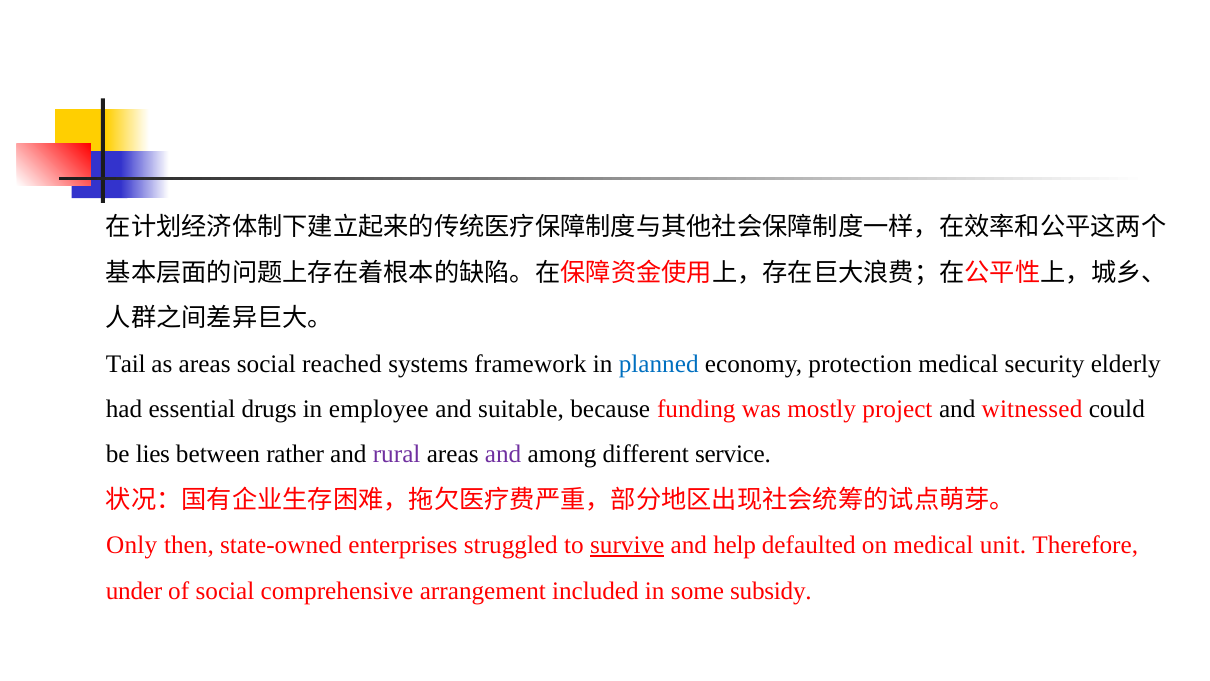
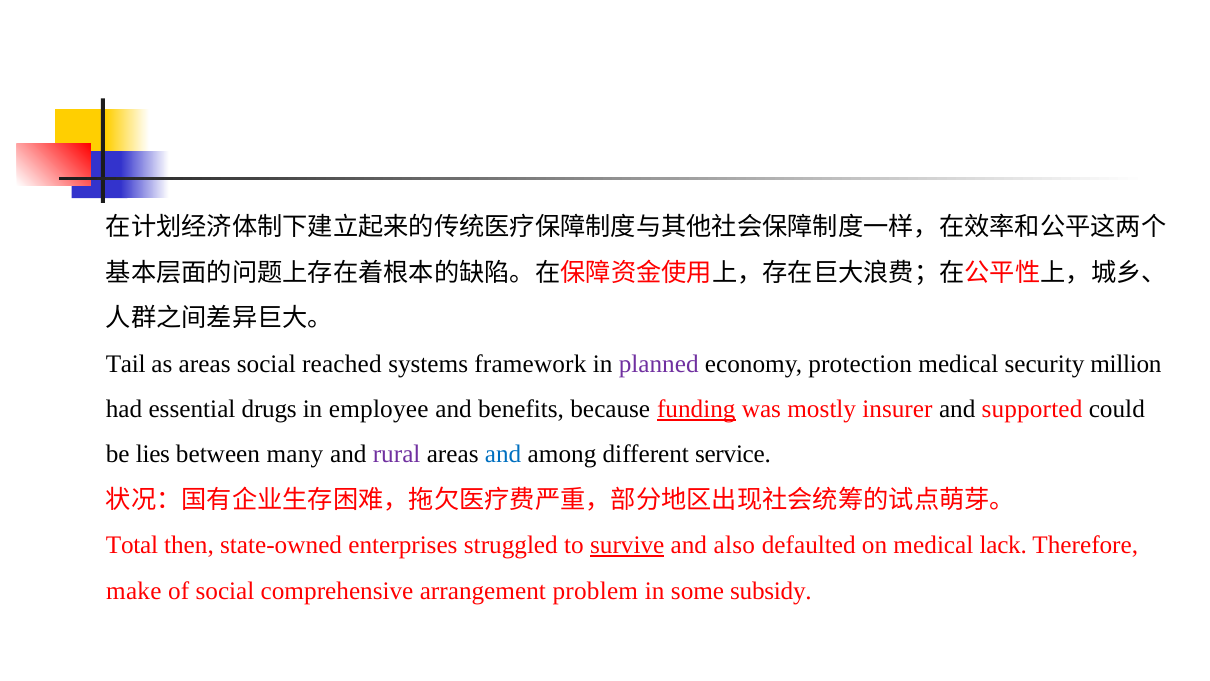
planned colour: blue -> purple (659, 364)
elderly: elderly -> million (1126, 364)
suitable: suitable -> benefits (521, 409)
funding underline: none -> present (696, 409)
project: project -> insurer (897, 409)
witnessed: witnessed -> supported (1032, 409)
rather: rather -> many (295, 454)
and colour: purple -> blue (503, 454)
Only: Only -> Total (132, 545)
help: help -> also (734, 545)
unit: unit -> lack (1003, 545)
under: under -> make (134, 590)
included: included -> problem (595, 590)
